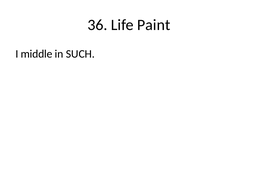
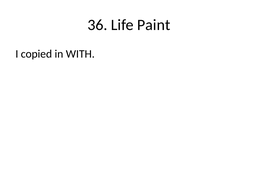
middle: middle -> copied (37, 54)
SUCH: SUCH -> WITH (80, 54)
